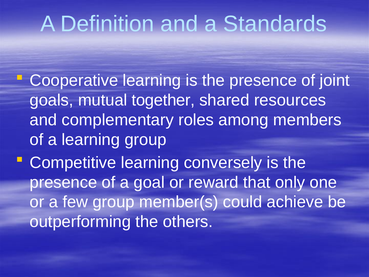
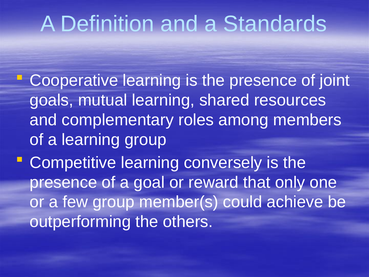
mutual together: together -> learning (163, 100)
